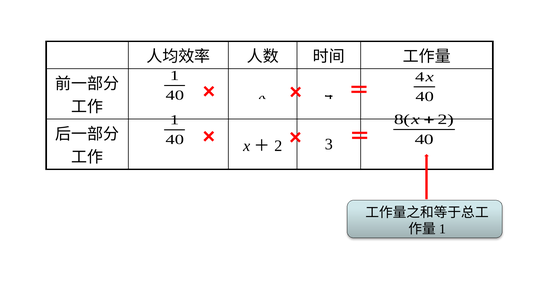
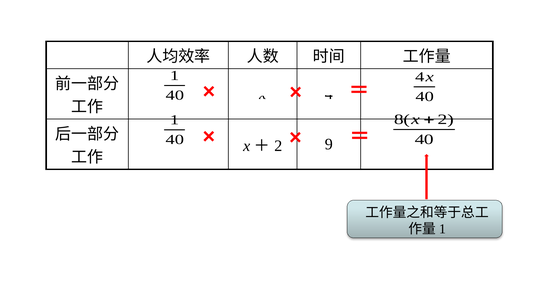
3: 3 -> 9 (329, 144)
